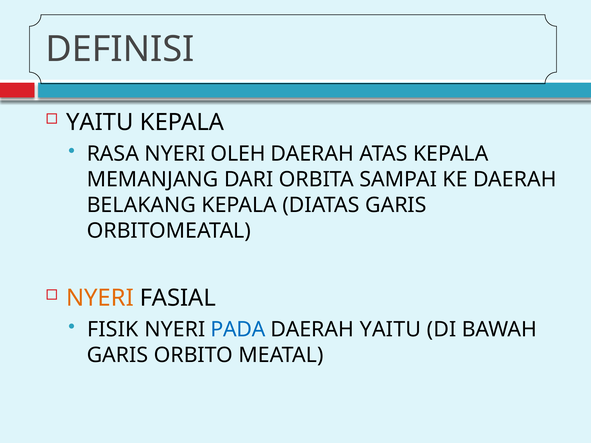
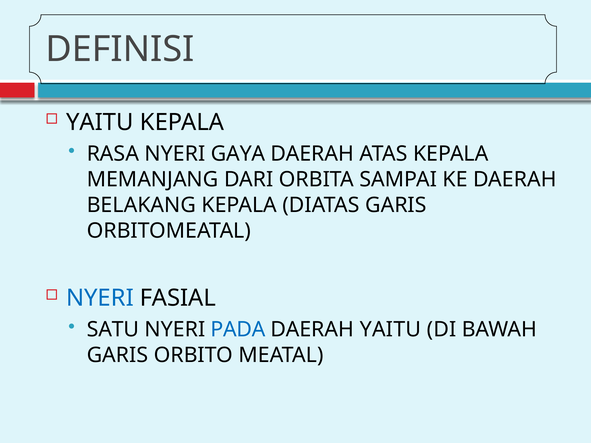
OLEH: OLEH -> GAYA (238, 154)
NYERI colour: orange -> blue (100, 298)
FISIK: FISIK -> SATU (113, 330)
